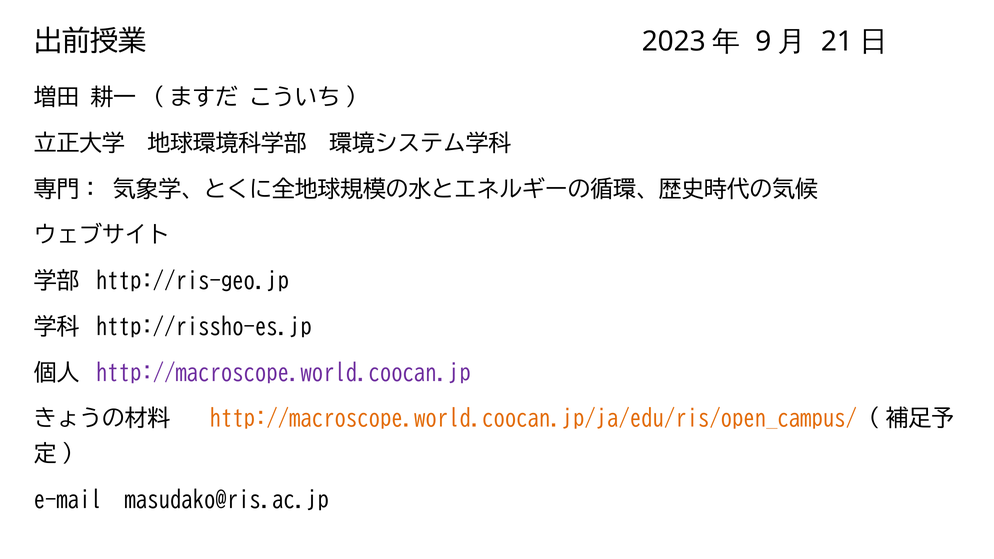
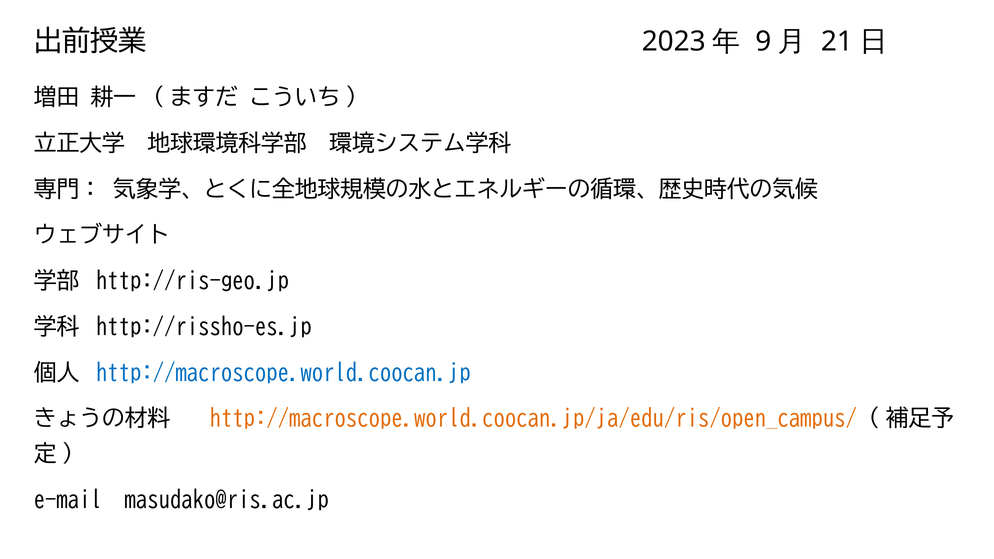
http://macroscope.world.coocan.jp colour: purple -> blue (283, 373)
